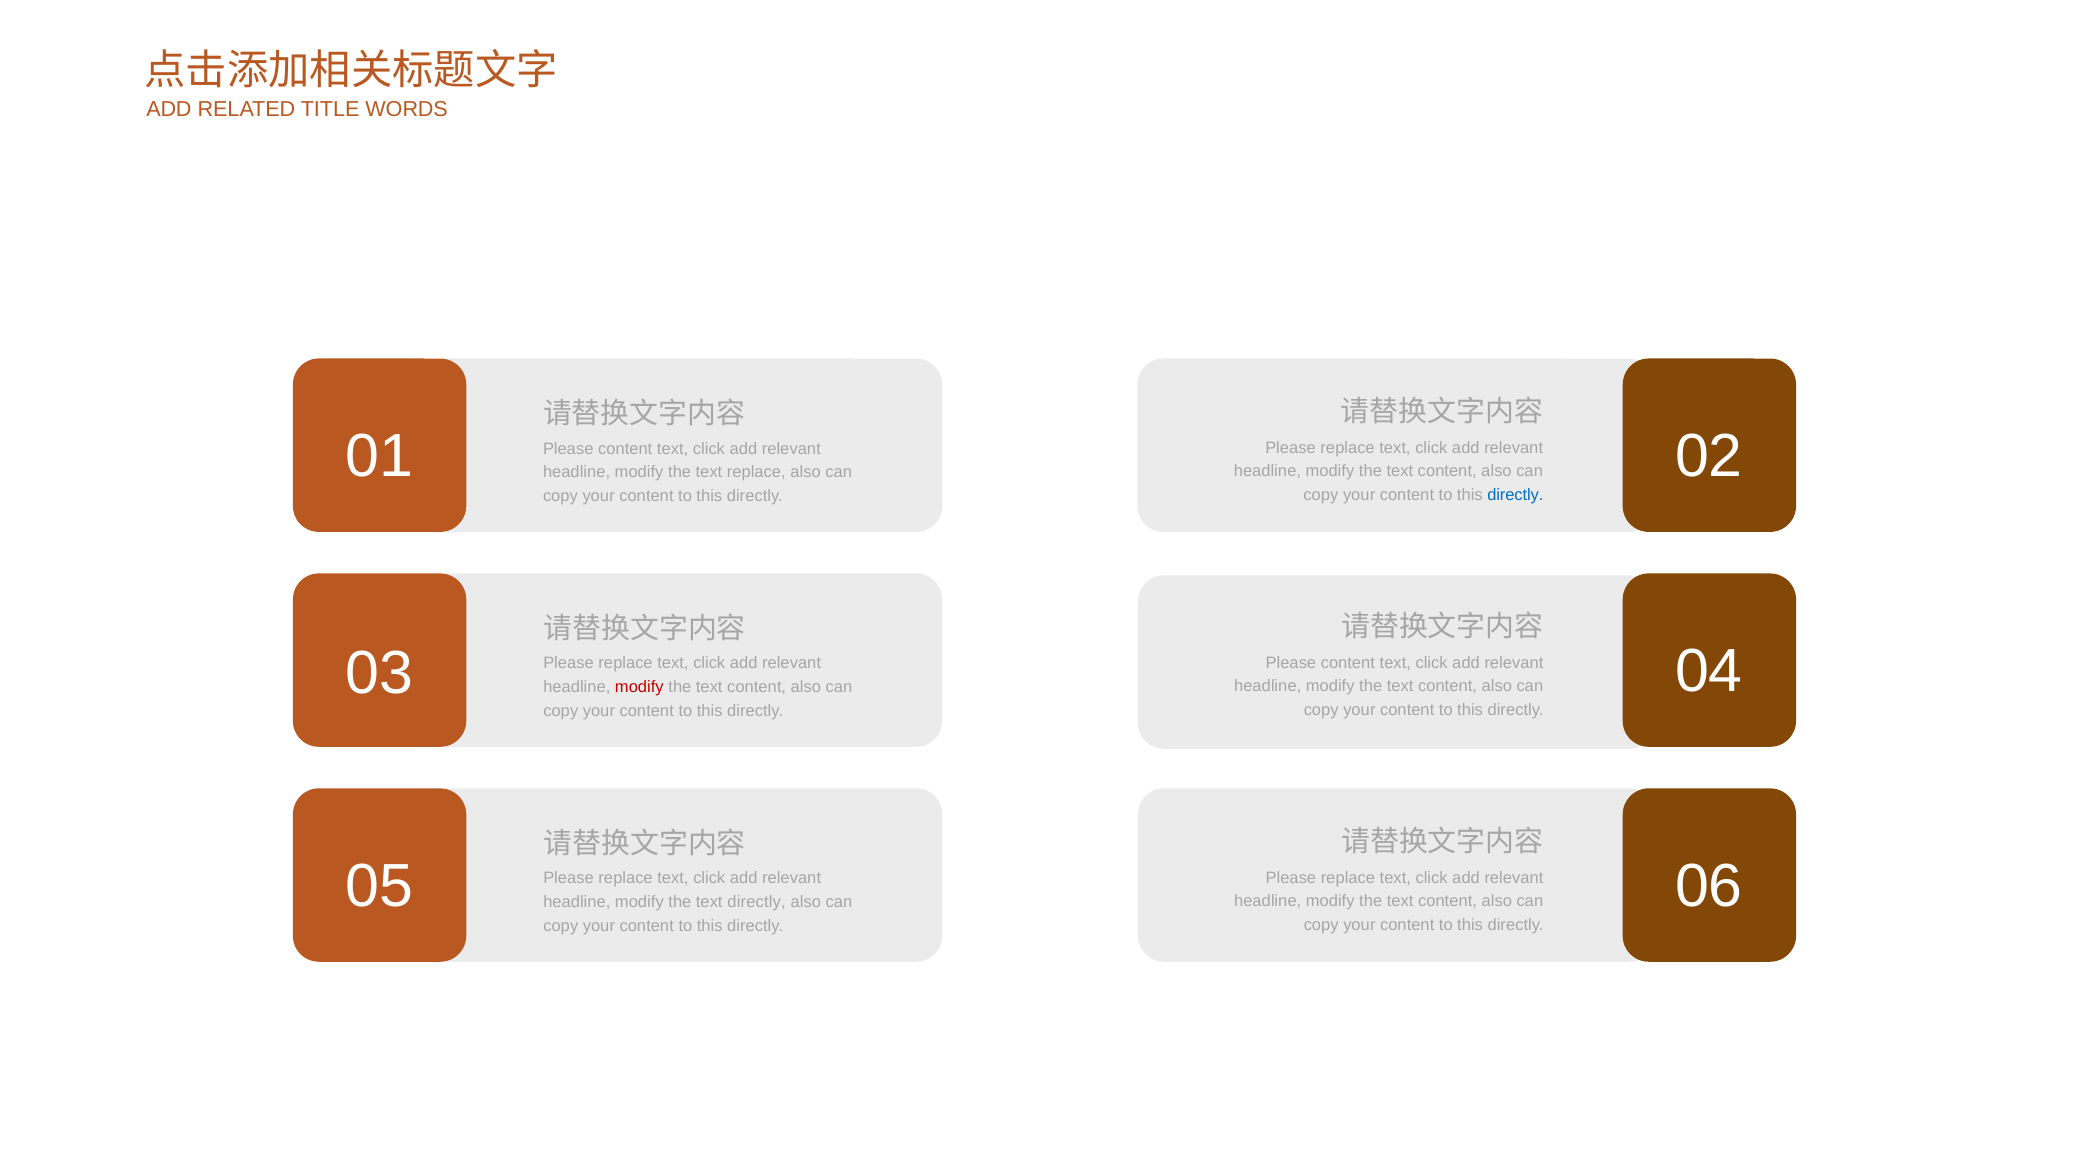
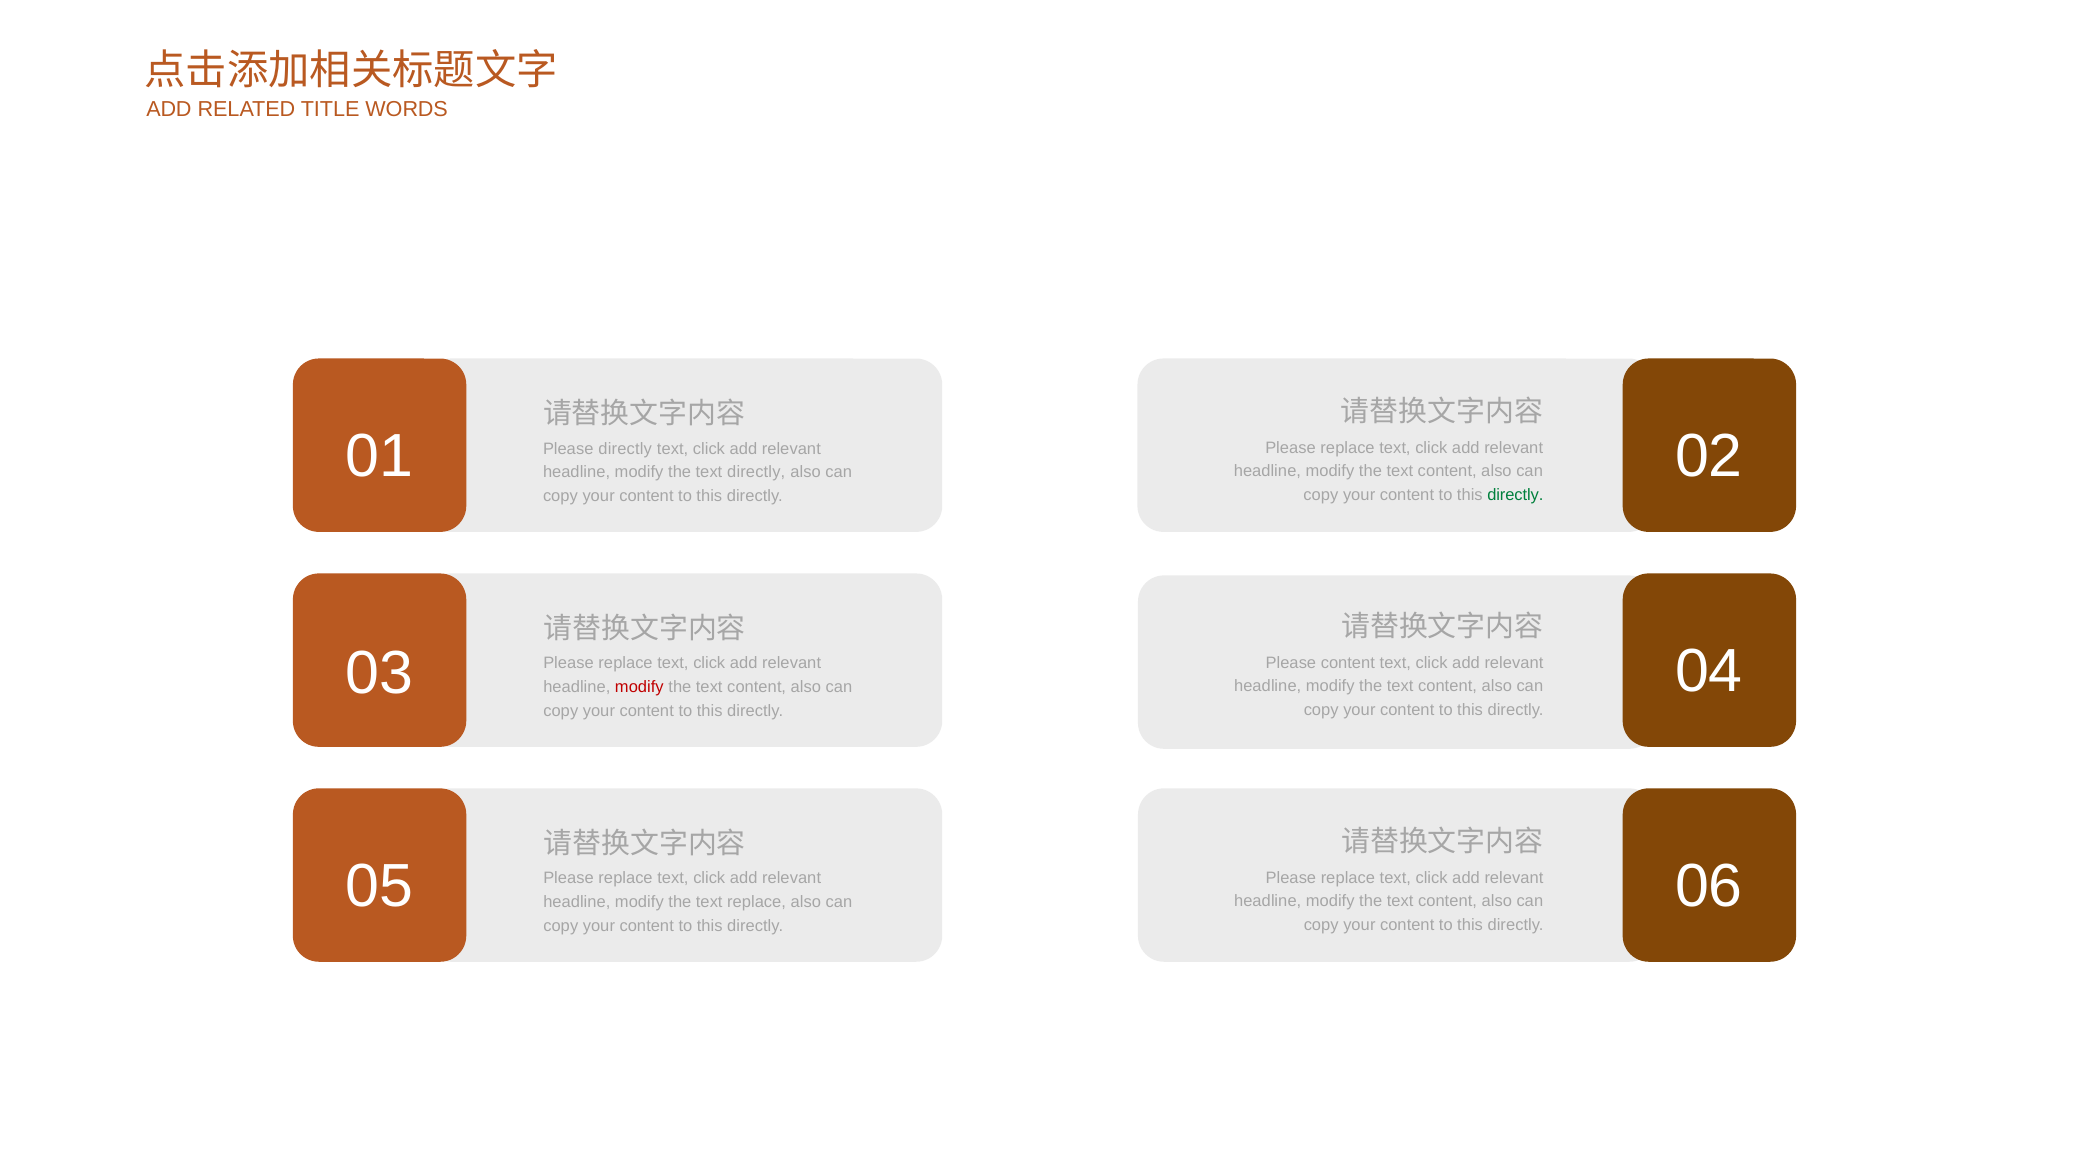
content: content -> directly (625, 449)
text replace: replace -> directly (756, 472)
directly colour: blue -> green (1515, 495)
text directly: directly -> replace (757, 902)
